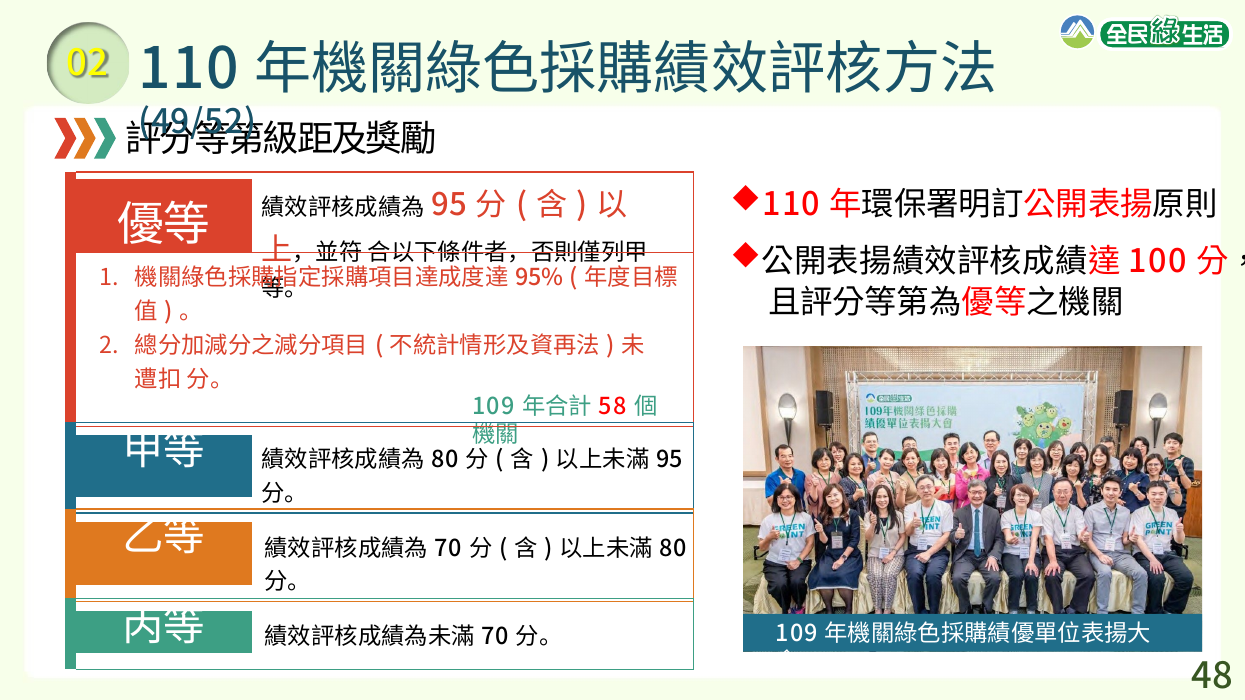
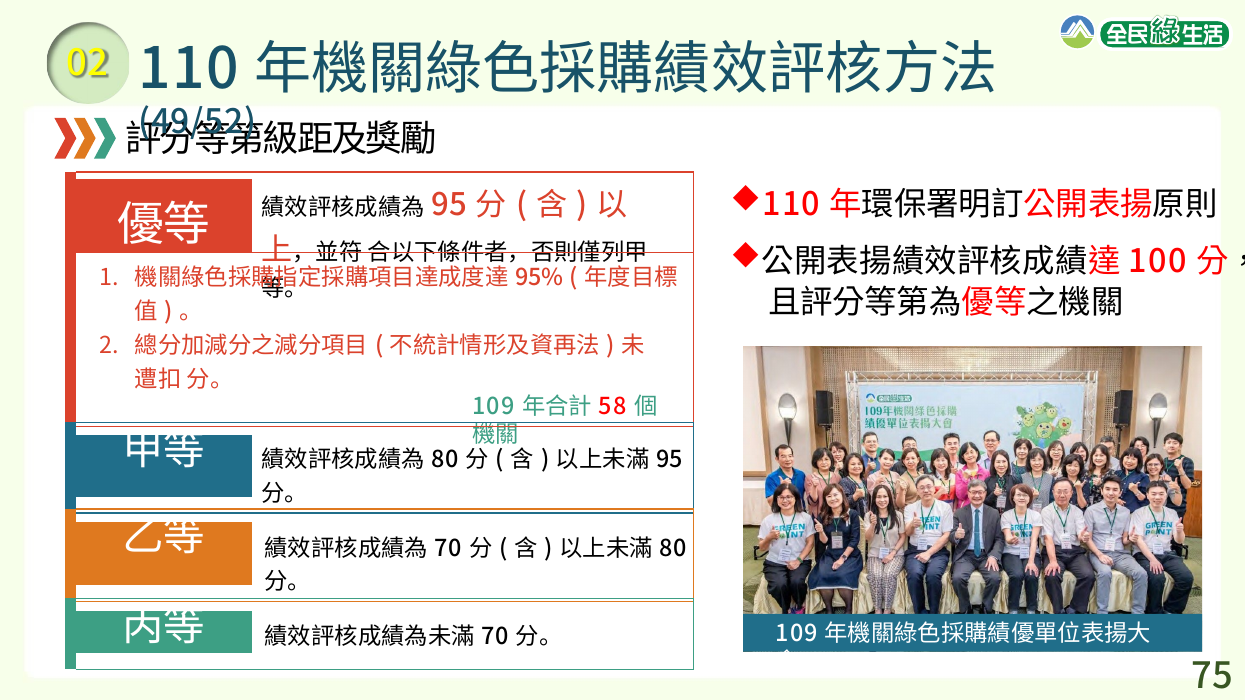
48: 48 -> 75 (1212, 677)
